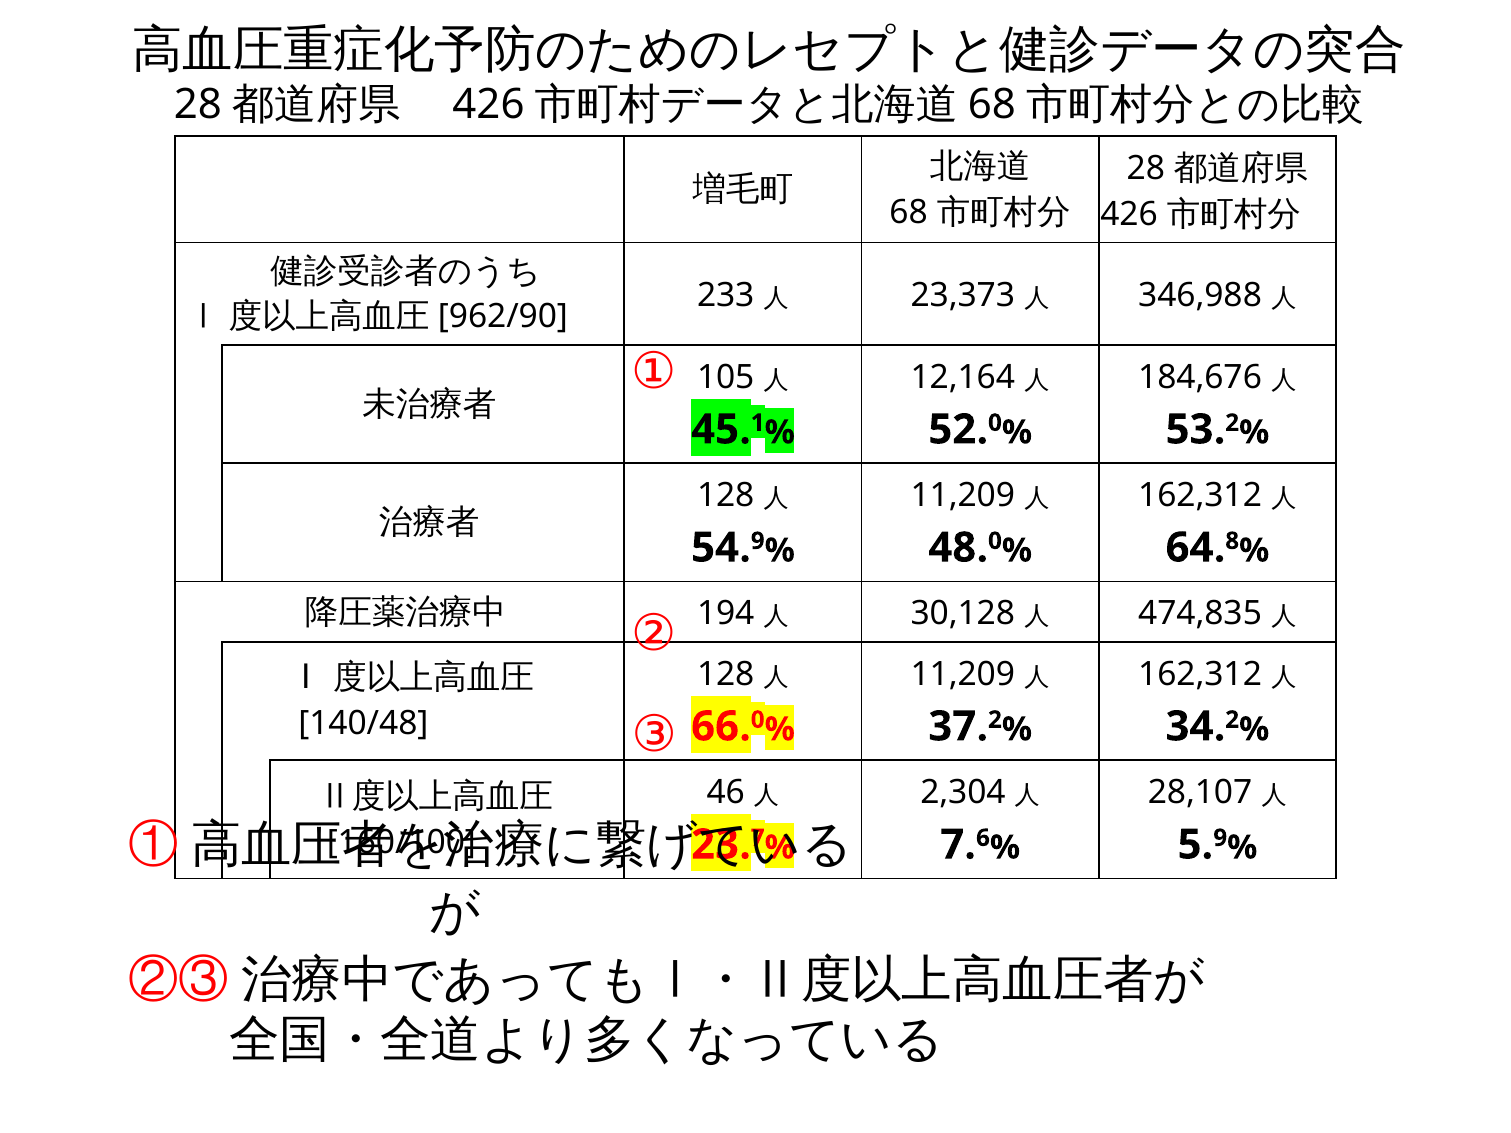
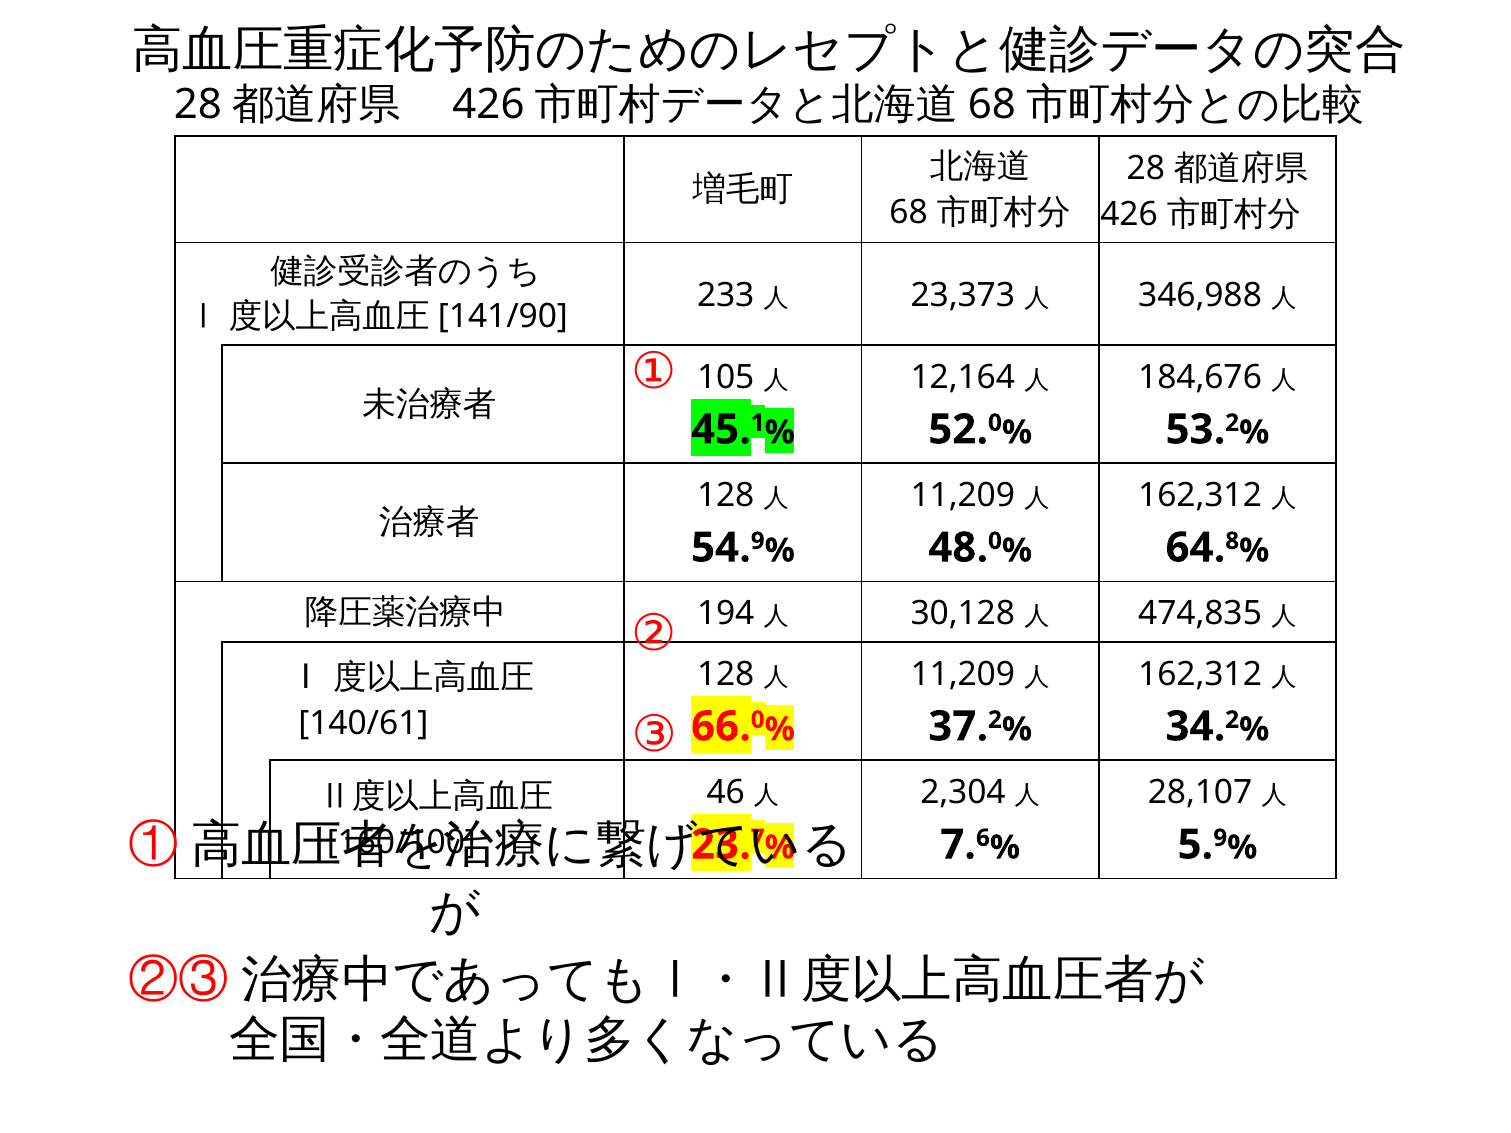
962/90: 962/90 -> 141/90 (503, 317)
140/48: 140/48 -> 140/61 (363, 723)
